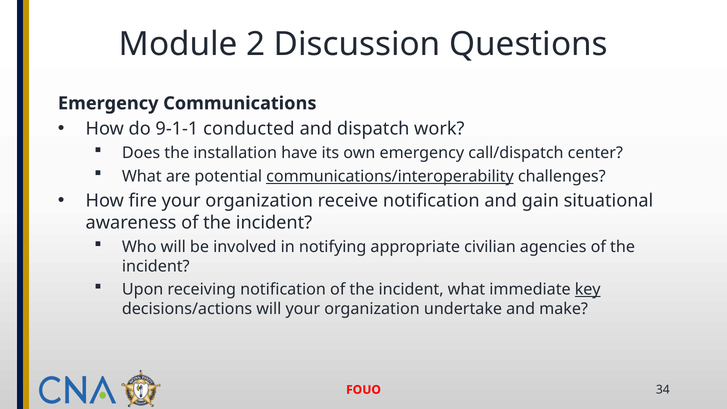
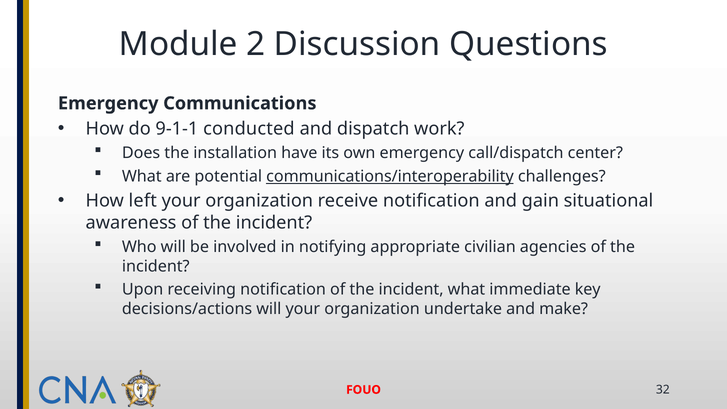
fire: fire -> left (143, 201)
key underline: present -> none (588, 289)
34: 34 -> 32 (663, 390)
